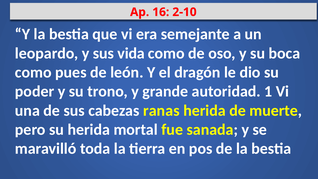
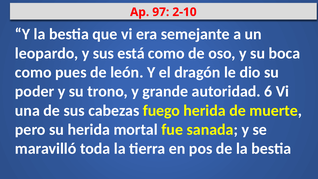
16: 16 -> 97 (161, 12)
vida: vida -> está (131, 53)
1: 1 -> 6 (268, 91)
ranas: ranas -> fuego (161, 110)
